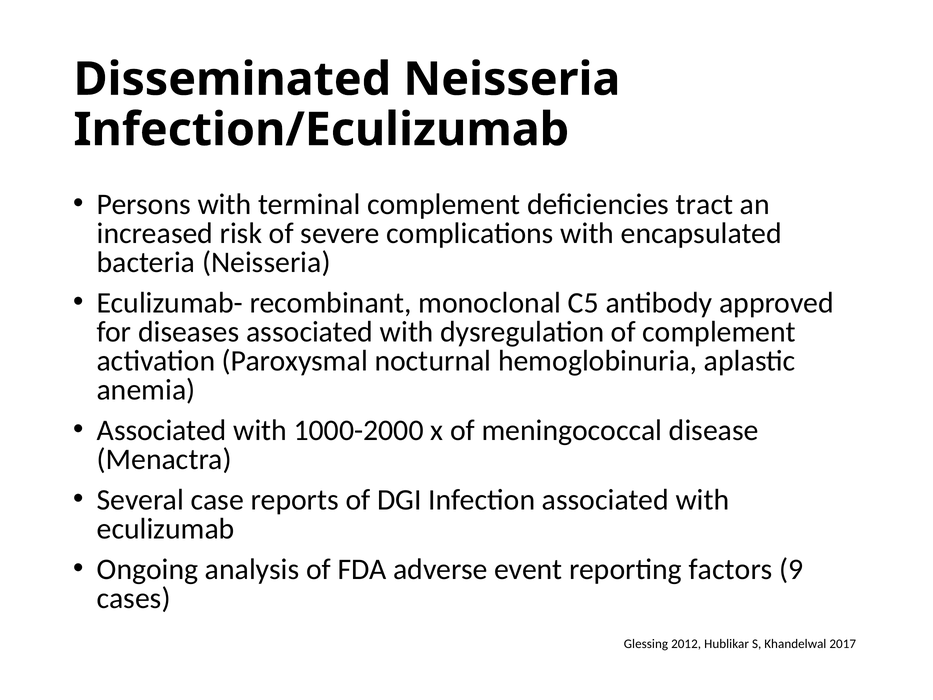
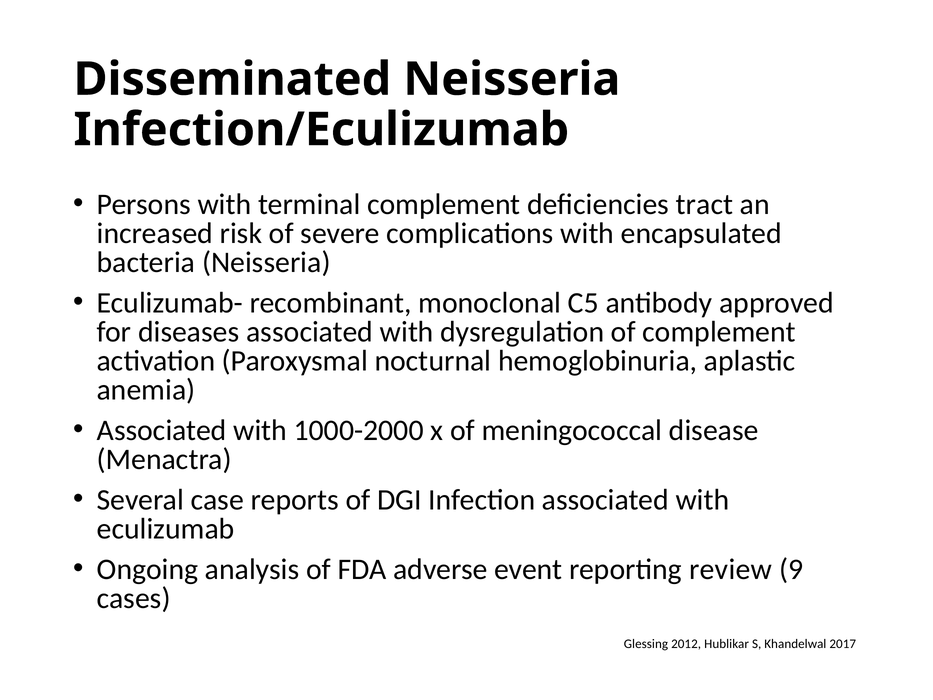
factors: factors -> review (731, 569)
